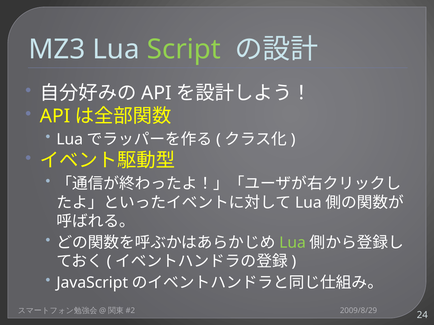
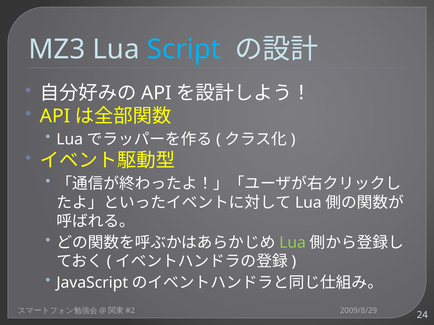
Script colour: light green -> light blue (184, 49)
